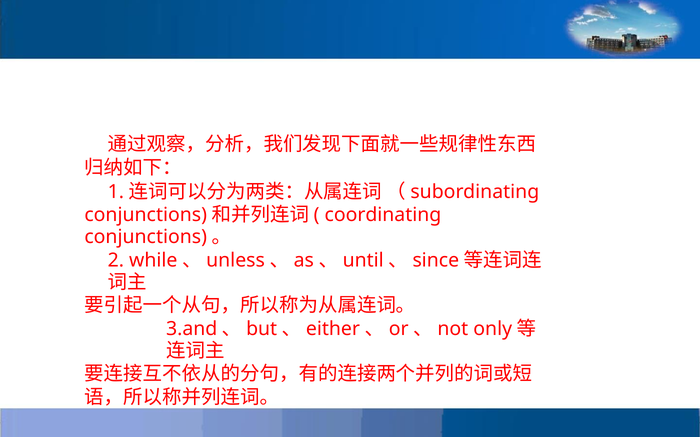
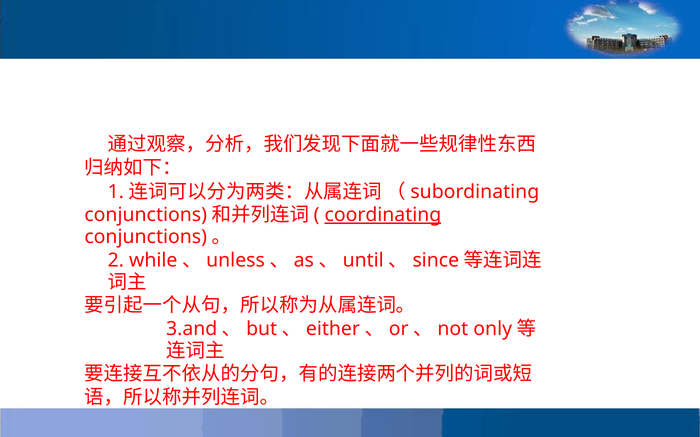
coordinating underline: none -> present (383, 215)
